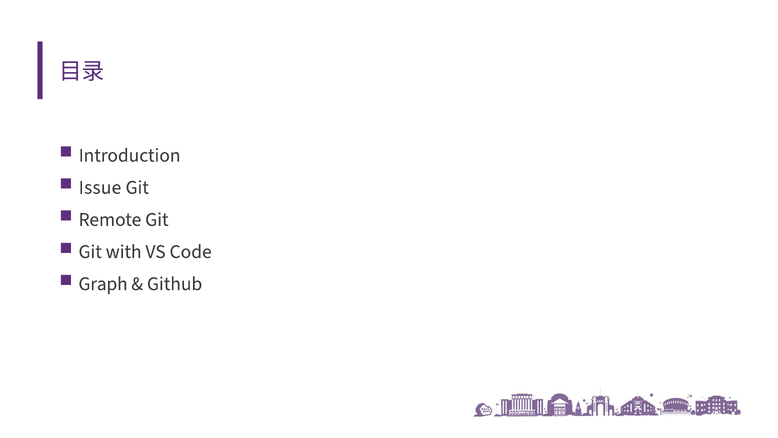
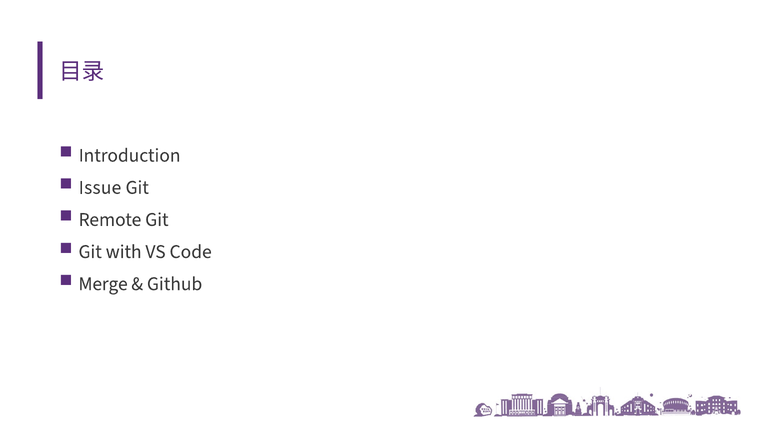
Graph: Graph -> Merge (103, 283)
